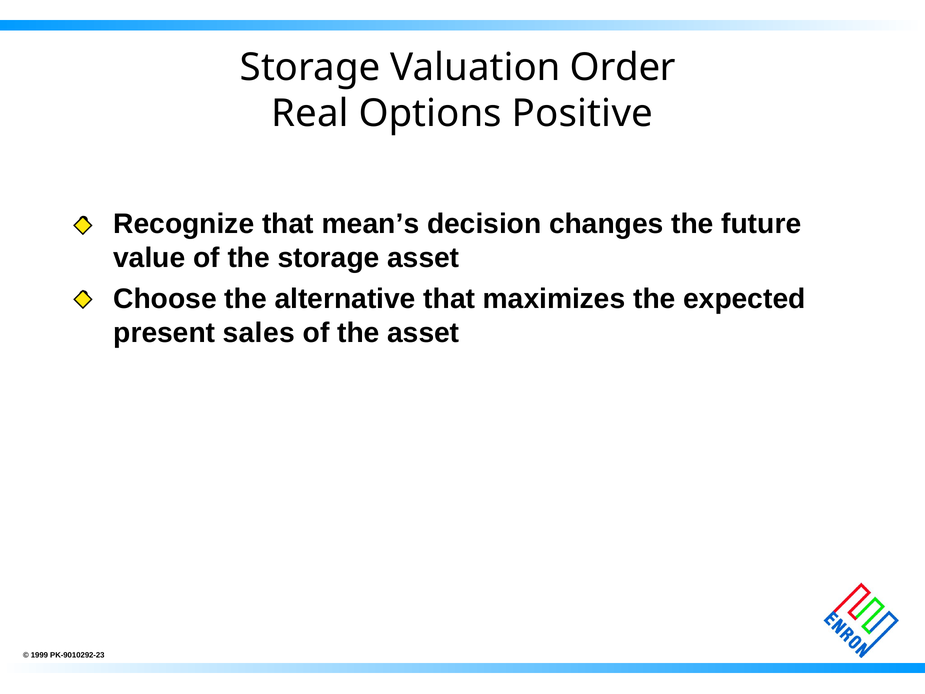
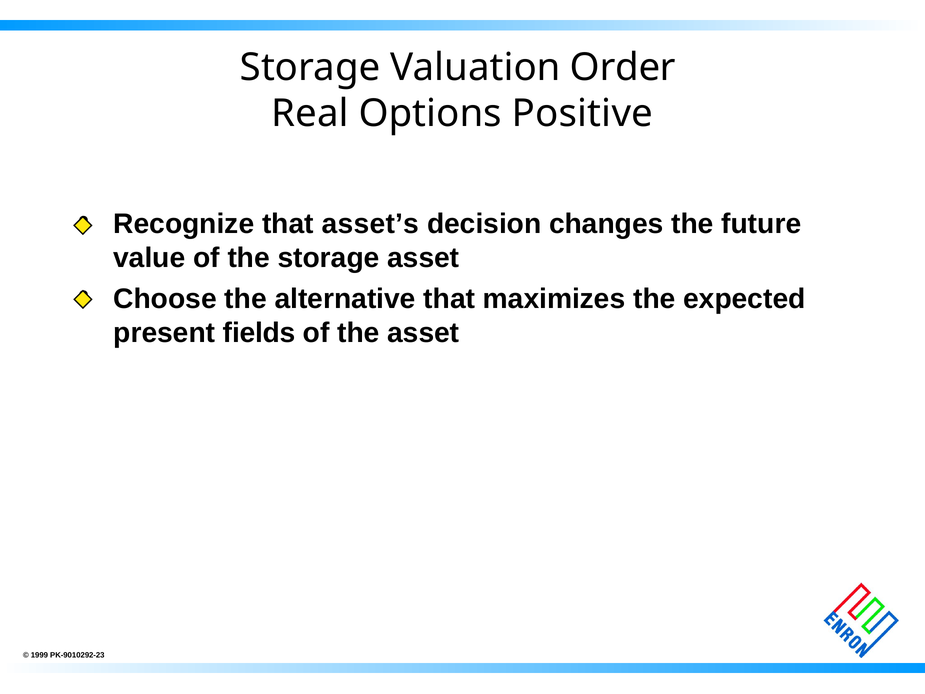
mean’s: mean’s -> asset’s (370, 224)
sales: sales -> fields (259, 333)
